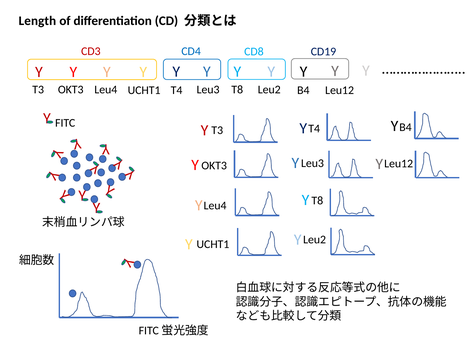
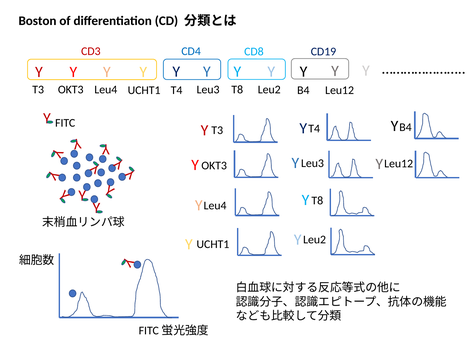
Length: Length -> Boston (37, 21)
